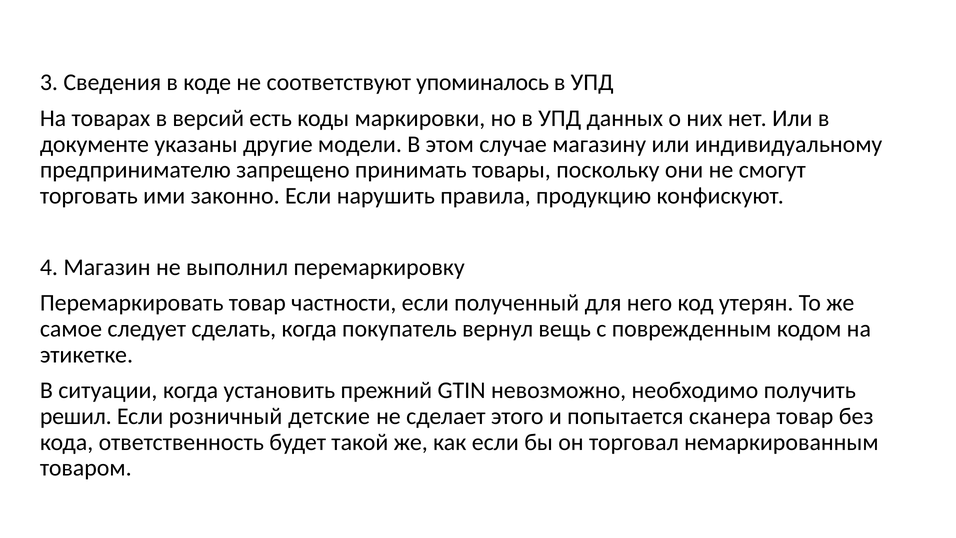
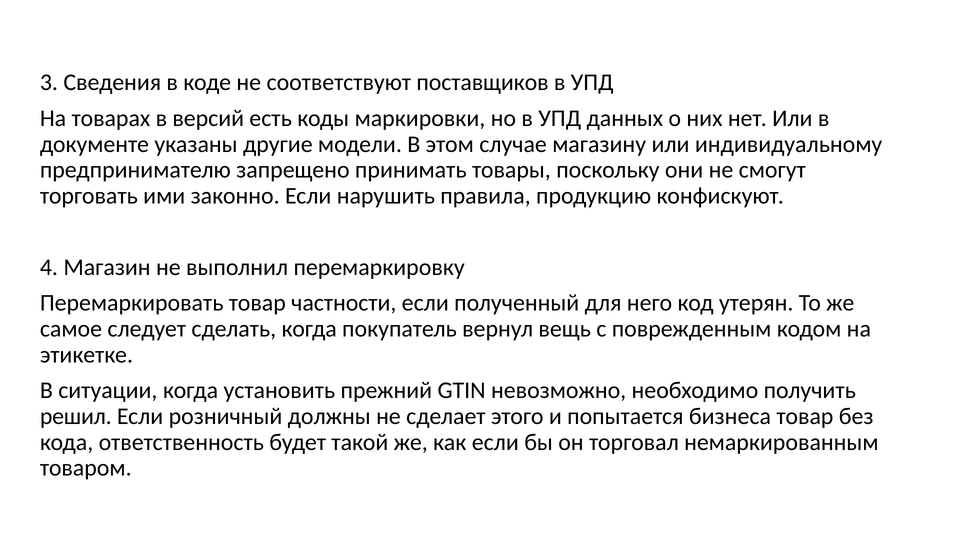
упоминалось: упоминалось -> поставщиков (483, 82)
детские: детские -> должны (329, 416)
сканера: сканера -> бизнеса (730, 416)
